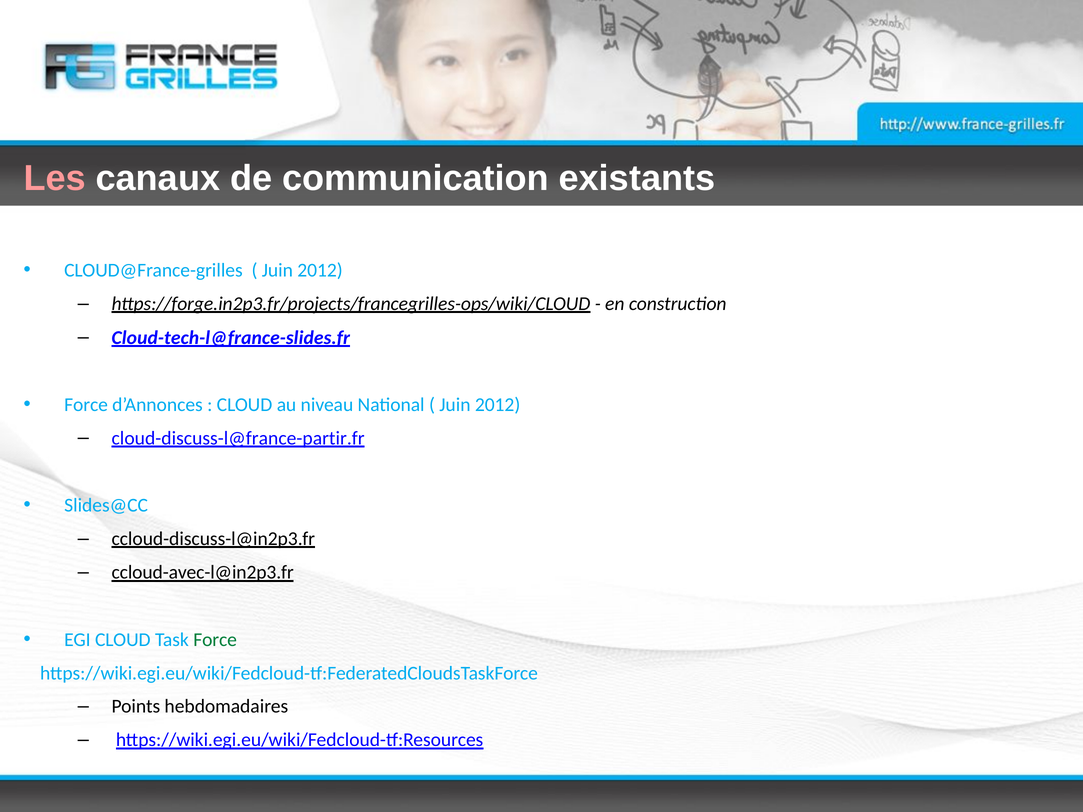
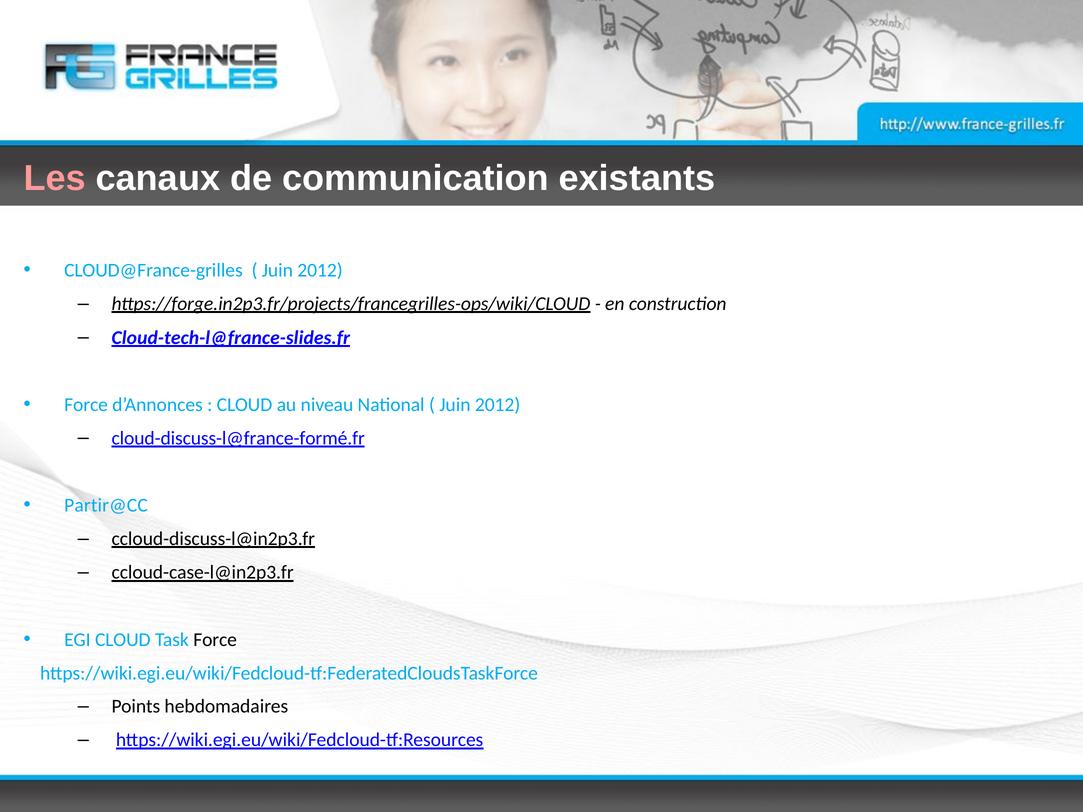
cloud-discuss-l@france-partir.fr: cloud-discuss-l@france-partir.fr -> cloud-discuss-l@france-formé.fr (238, 438)
Slides@CC: Slides@CC -> Partir@CC (106, 505)
ccloud-avec-l@in2p3.fr: ccloud-avec-l@in2p3.fr -> ccloud-case-l@in2p3.fr (203, 573)
Force colour: green -> black (215, 640)
